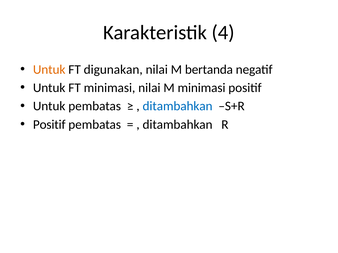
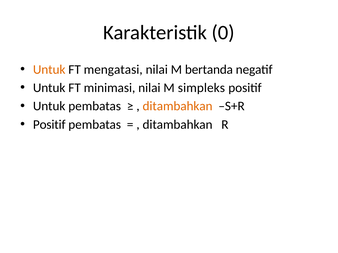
4: 4 -> 0 (223, 33)
digunakan: digunakan -> mengatasi (113, 70)
M minimasi: minimasi -> simpleks (201, 88)
ditambahkan colour: blue -> orange (178, 106)
